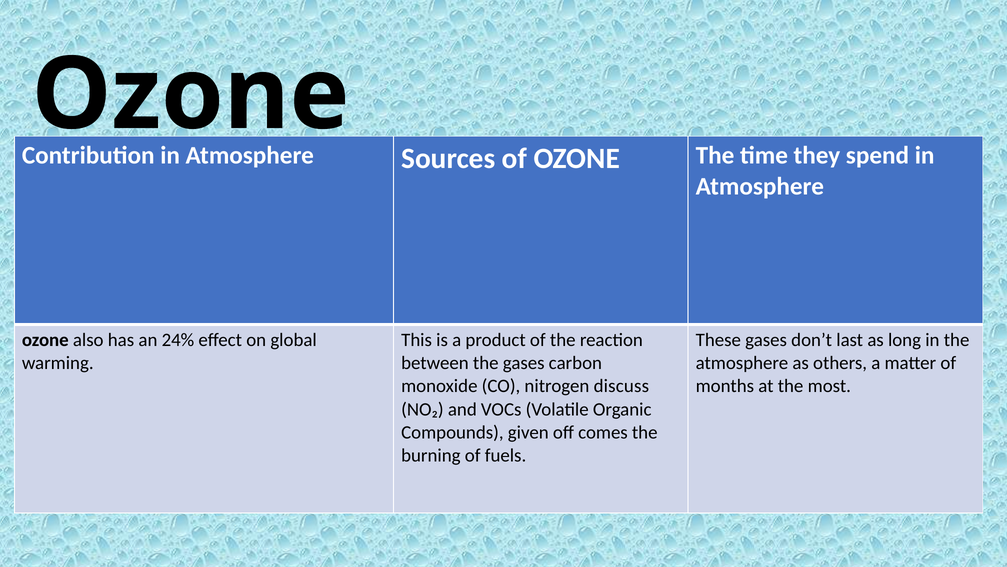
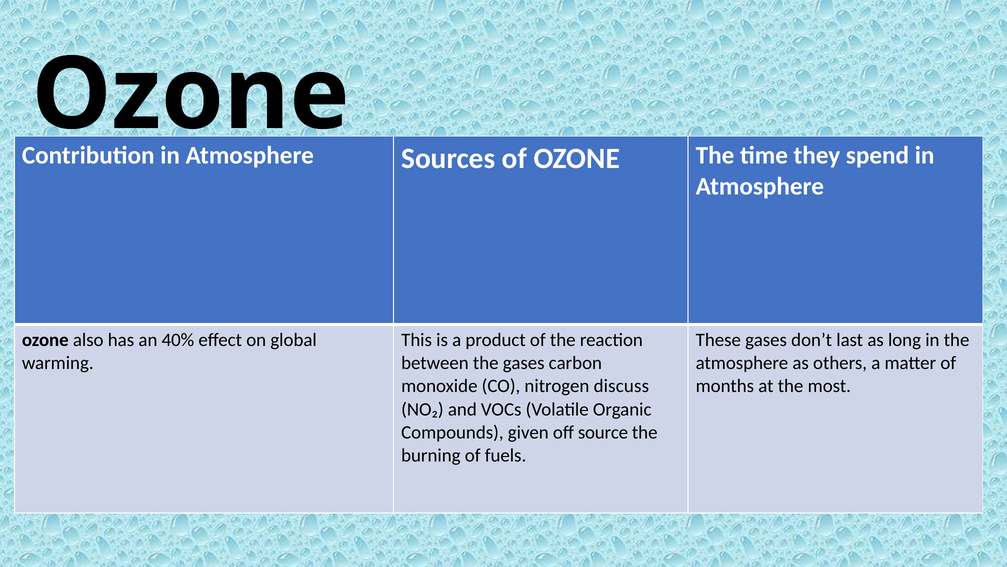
24%: 24% -> 40% (178, 340)
comes: comes -> source (603, 432)
